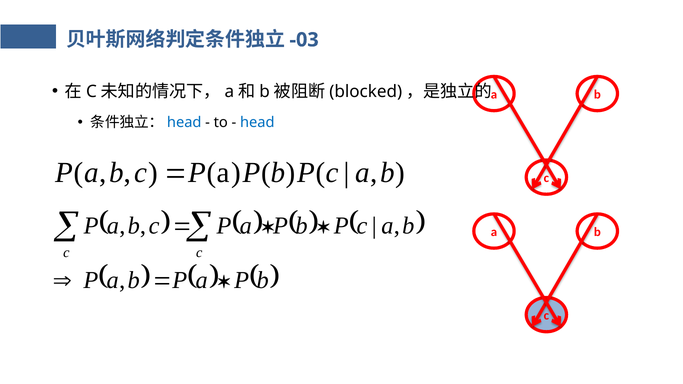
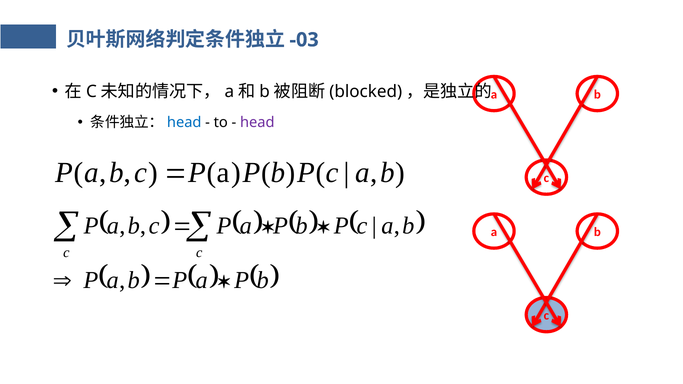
head colour: blue -> purple (257, 123)
